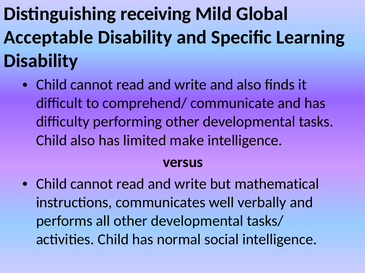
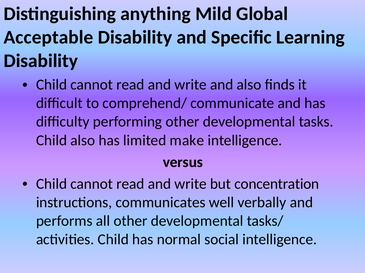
receiving: receiving -> anything (156, 14)
mathematical: mathematical -> concentration (277, 184)
